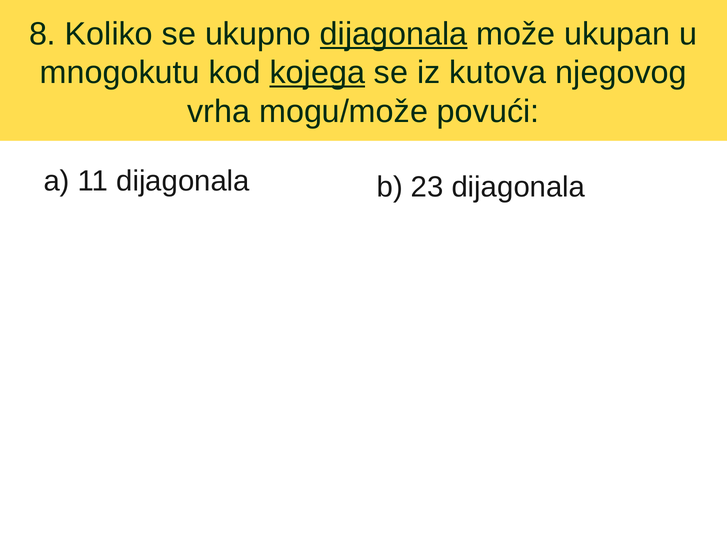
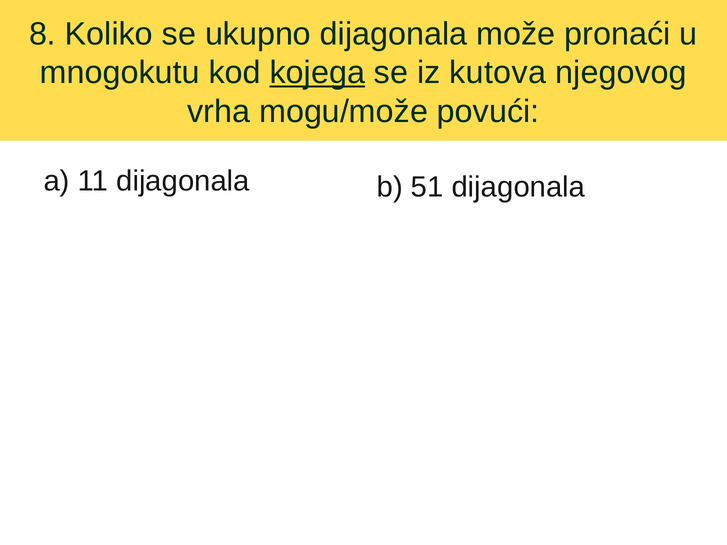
dijagonala underline: present -> none (394, 34)
ukupan: ukupan -> pronaći (617, 34)
23: 23 -> 51 (427, 187)
